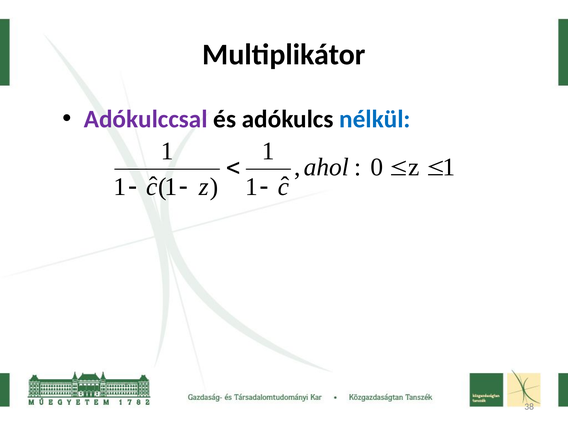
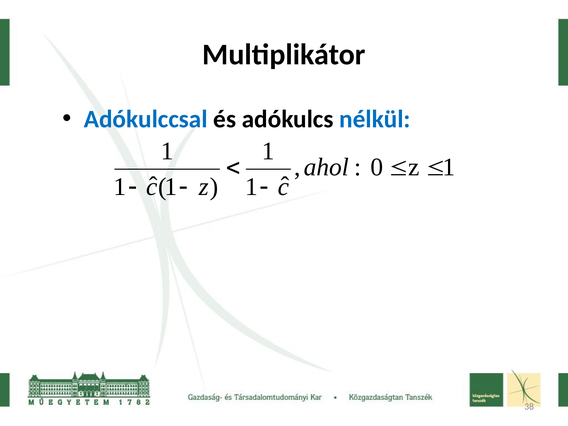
Adókulccsal colour: purple -> blue (146, 119)
